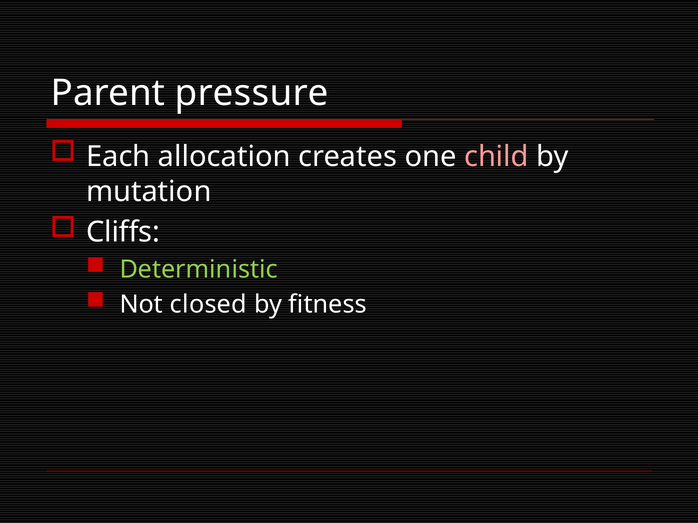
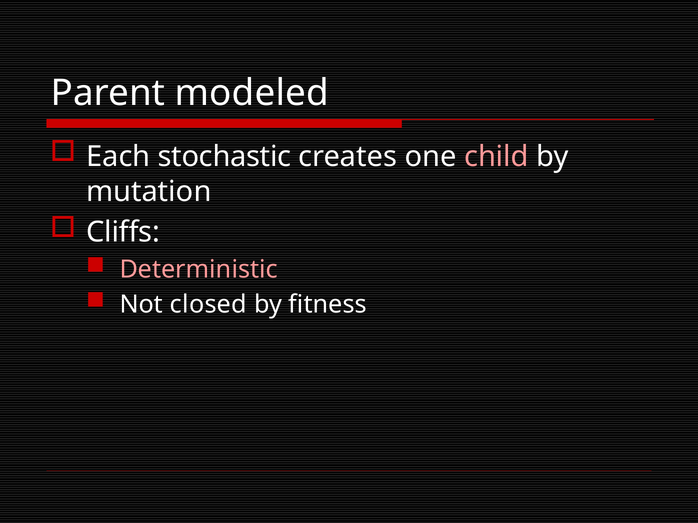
pressure: pressure -> modeled (252, 93)
allocation: allocation -> stochastic (224, 157)
Deterministic colour: light green -> pink (199, 270)
